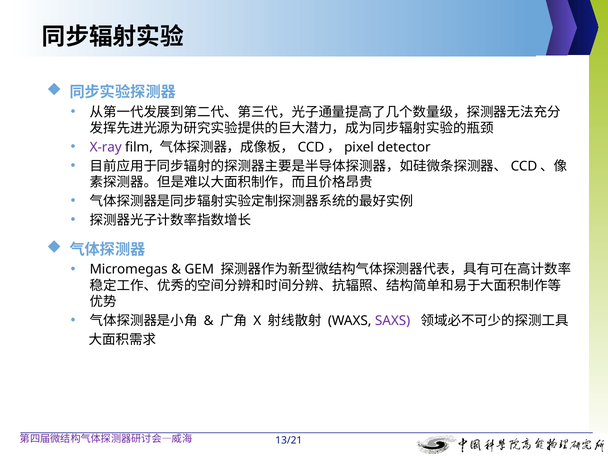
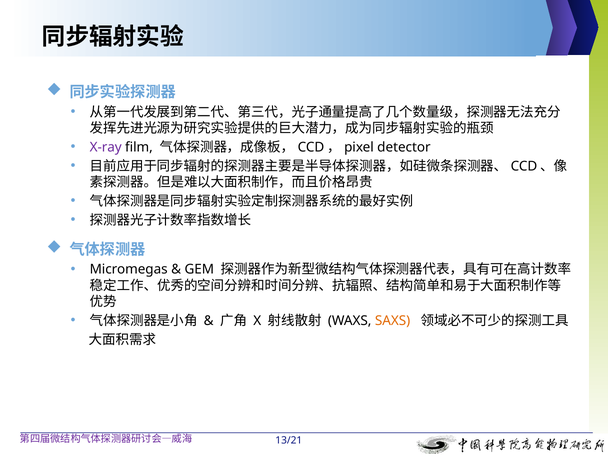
SAXS colour: purple -> orange (393, 321)
